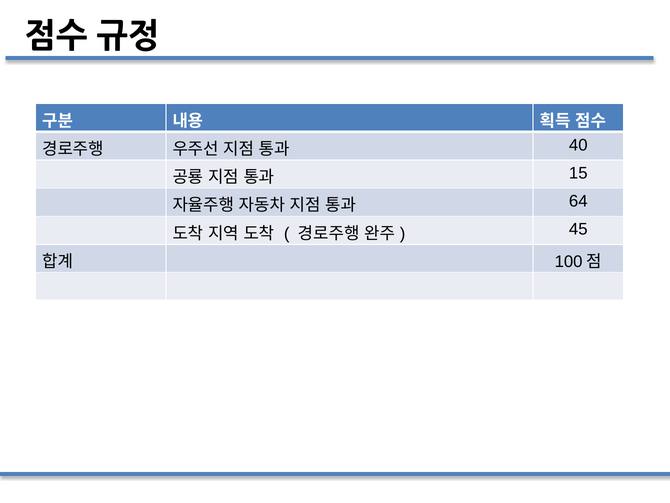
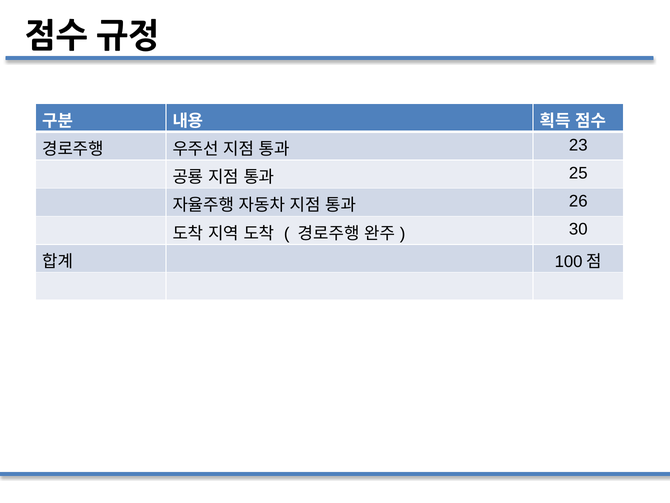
40: 40 -> 23 (578, 145)
15: 15 -> 25 (578, 173)
64: 64 -> 26 (578, 201)
45: 45 -> 30 (578, 229)
